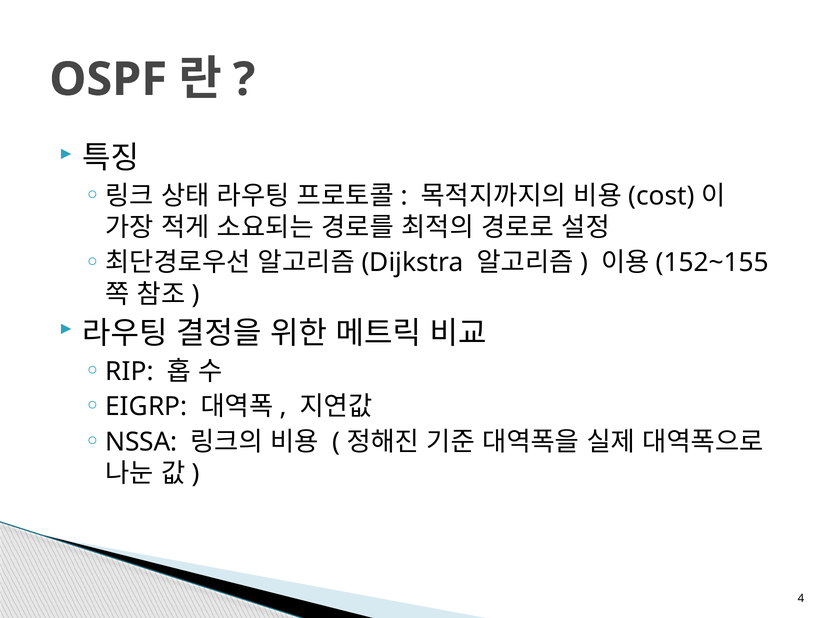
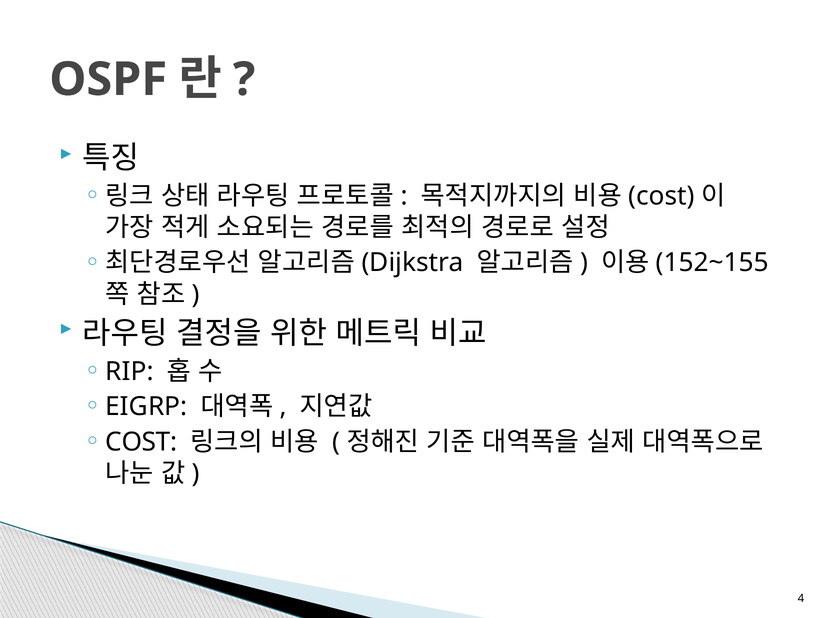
NSSA: NSSA -> COST (141, 442)
